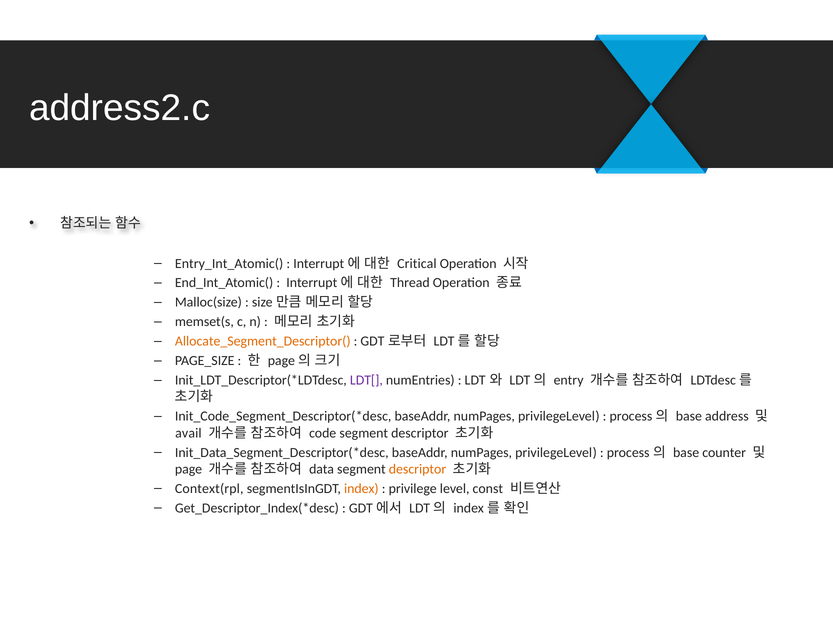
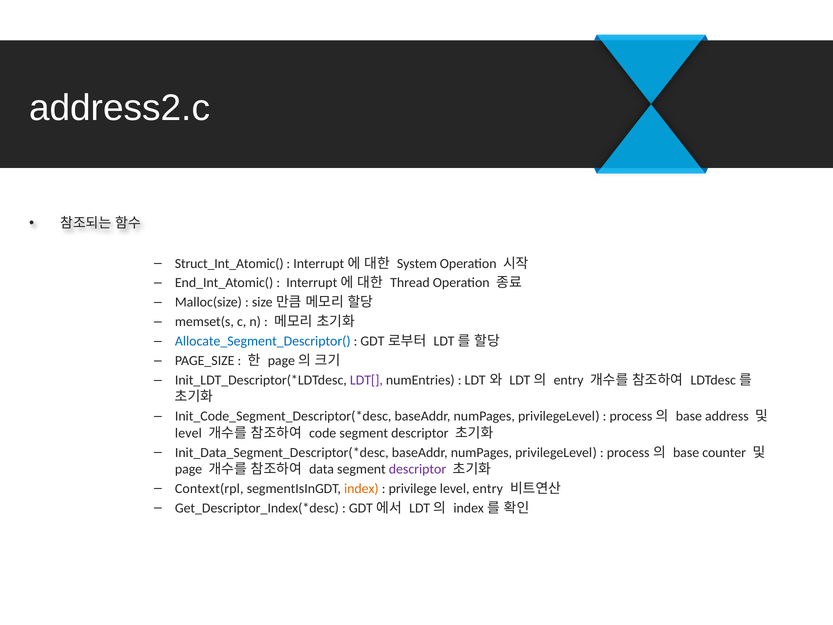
Entry_Int_Atomic(: Entry_Int_Atomic( -> Struct_Int_Atomic( (229, 263)
Critical: Critical -> System (417, 263)
Allocate_Segment_Descriptor( colour: orange -> blue (263, 341)
avail: avail -> level (188, 433)
descriptor colour: orange -> purple (418, 469)
level const: const -> entry (488, 488)
